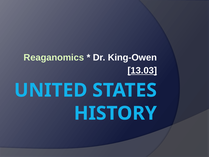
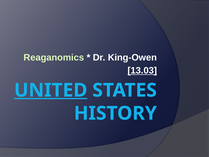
UNITED underline: none -> present (51, 90)
